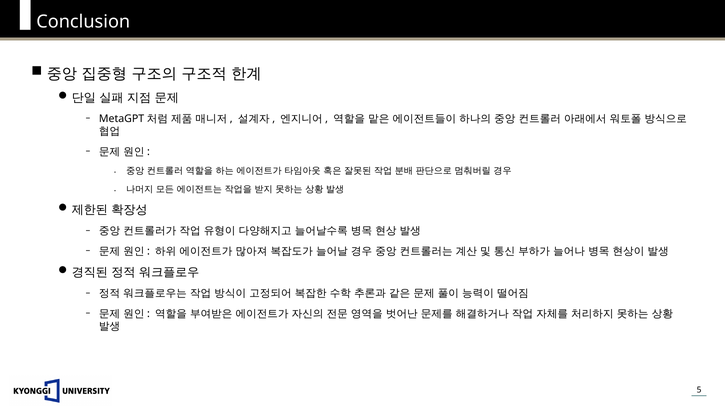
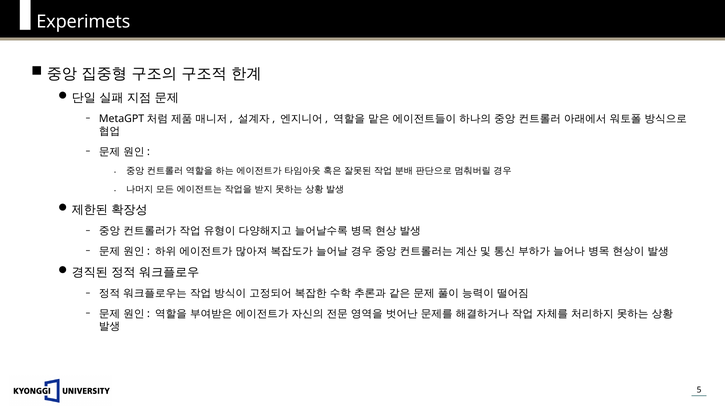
Conclusion: Conclusion -> Experimets (83, 22)
